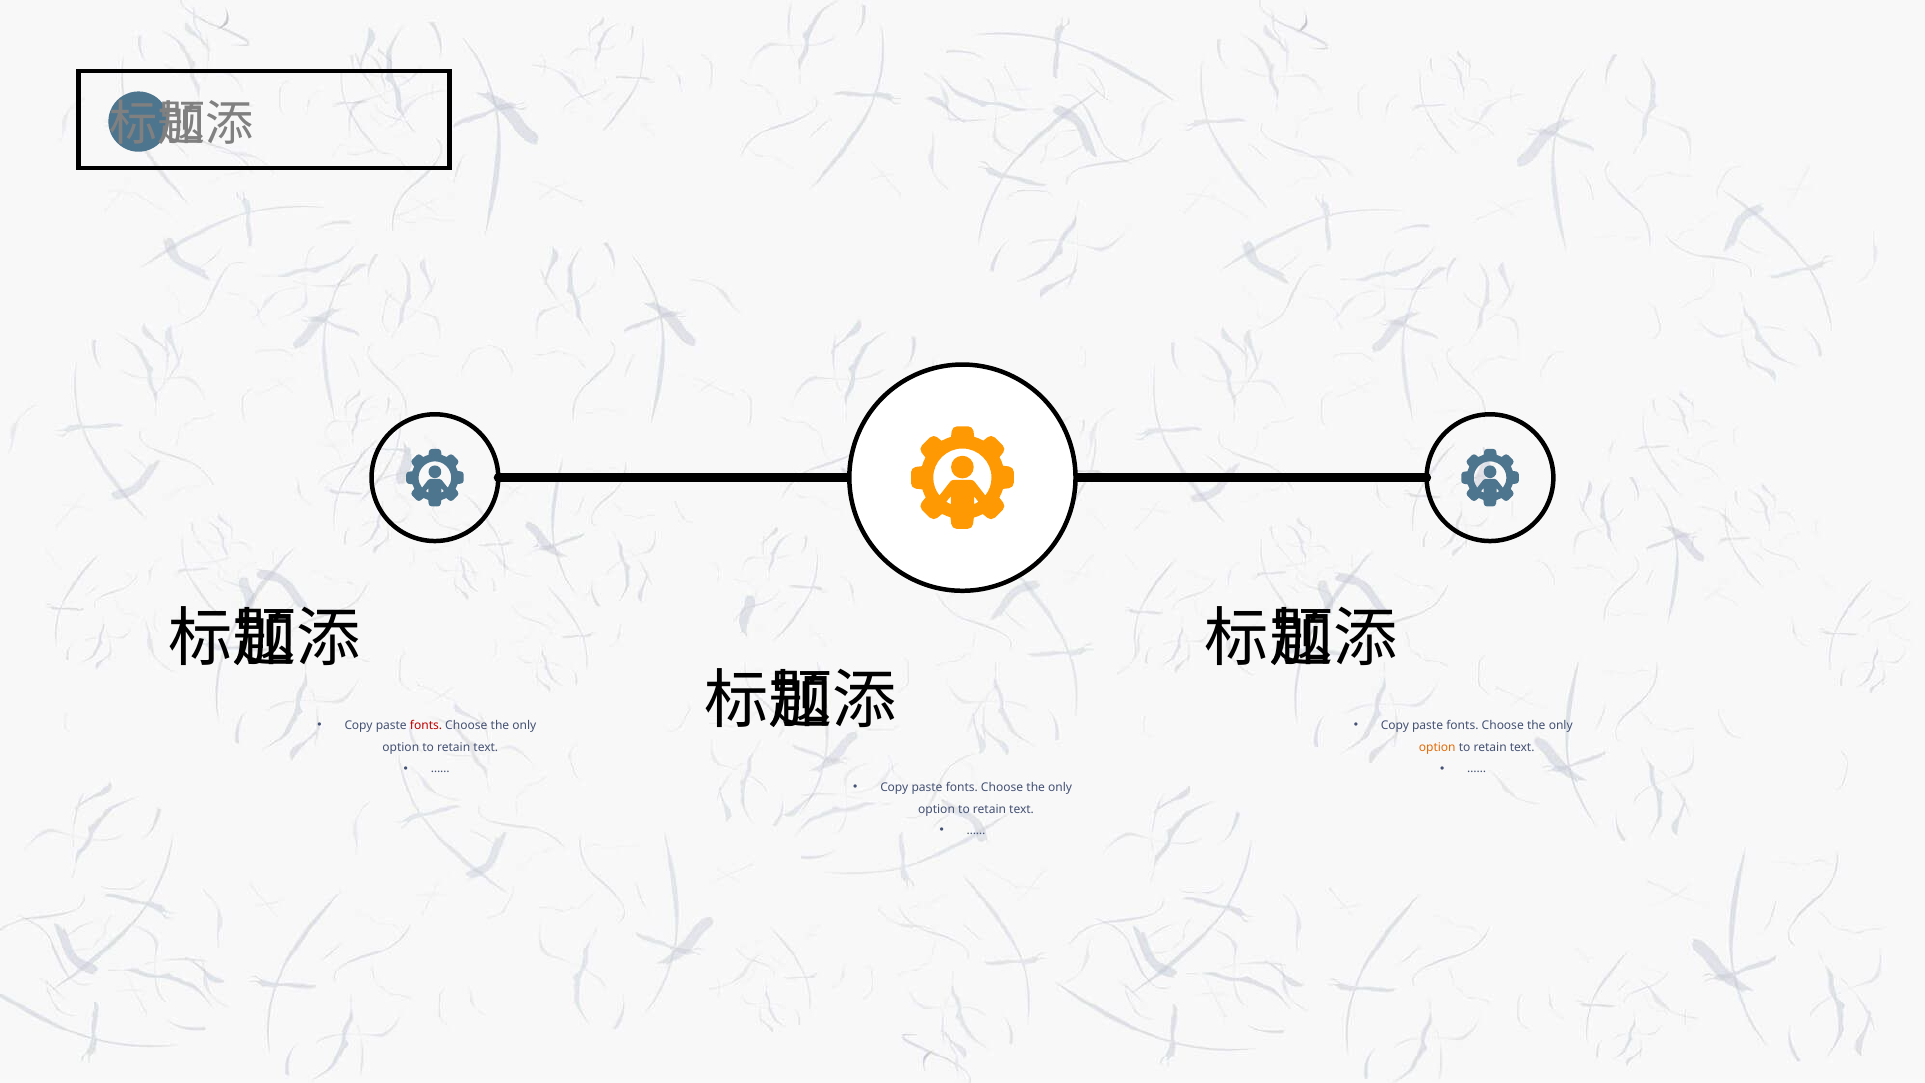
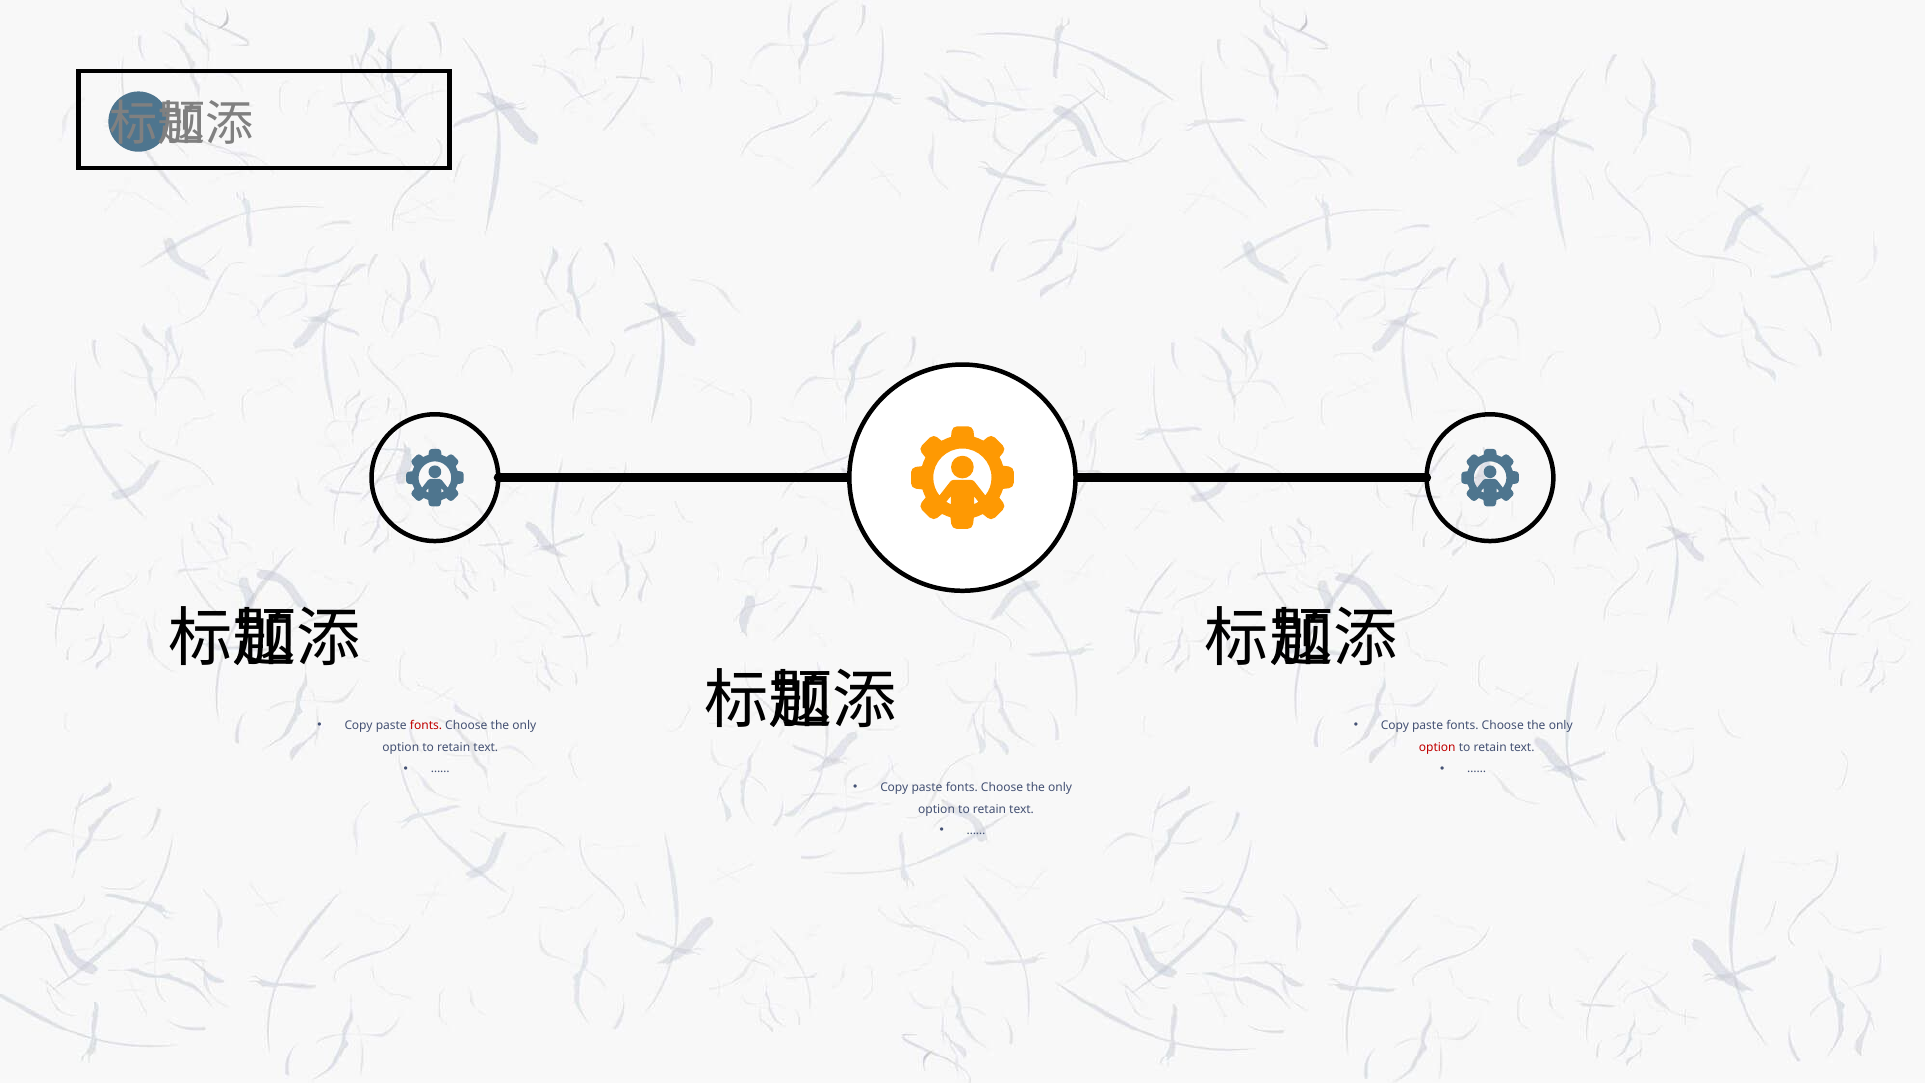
option colour: orange -> red (1437, 747)
